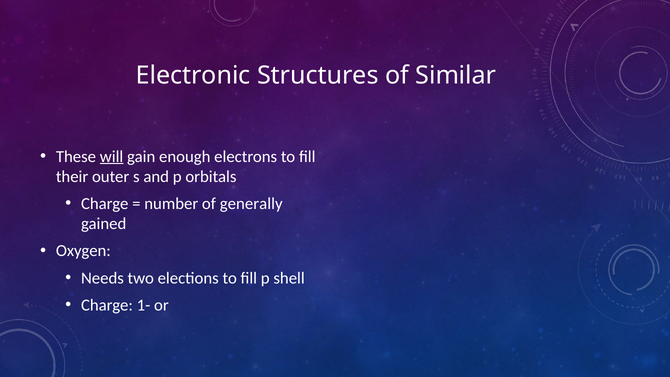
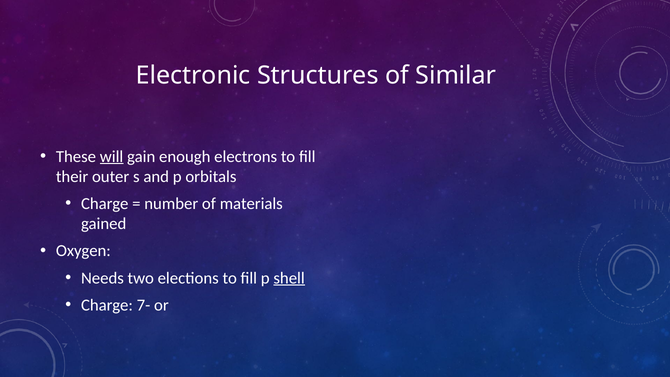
generally: generally -> materials (251, 204)
shell underline: none -> present (289, 278)
1-: 1- -> 7- (143, 305)
